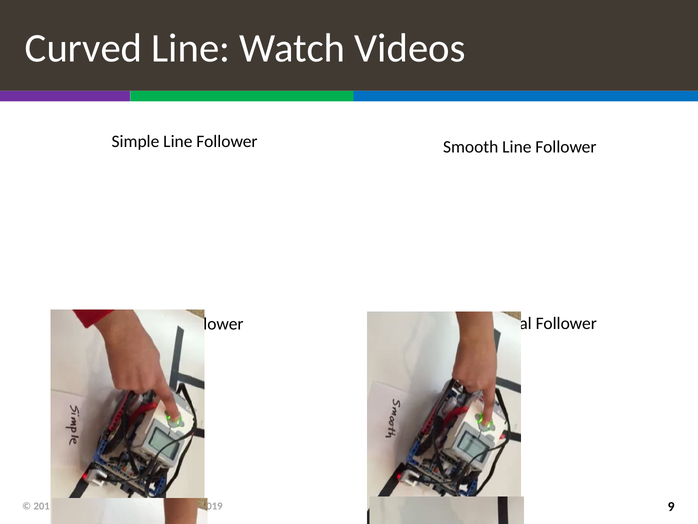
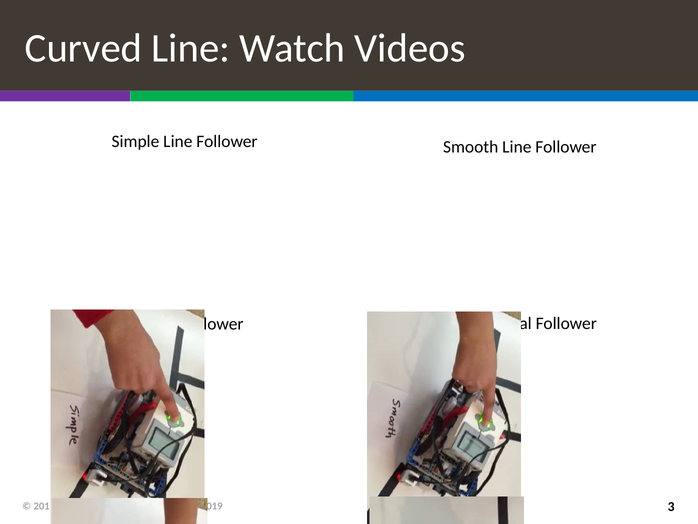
9: 9 -> 3 (671, 506)
